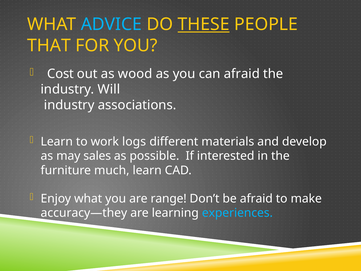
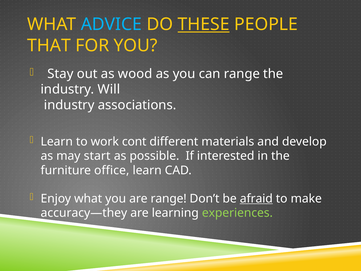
Cost: Cost -> Stay (60, 74)
can afraid: afraid -> range (242, 74)
logs: logs -> cont (134, 141)
sales: sales -> start (97, 156)
much: much -> office (112, 170)
afraid underline: none -> present (256, 198)
experiences colour: light blue -> light green (237, 213)
